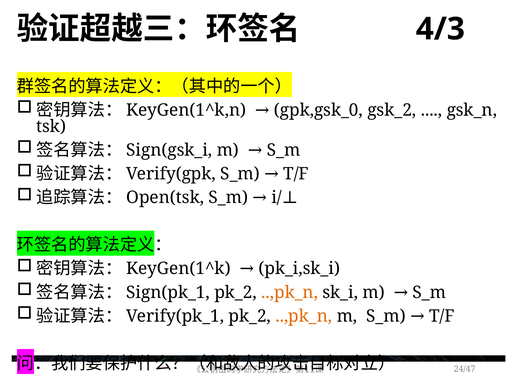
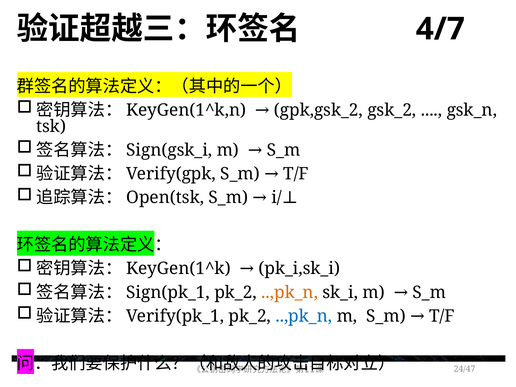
4/3: 4/3 -> 4/7 (440, 29)
gpk,gsk_0: gpk,gsk_0 -> gpk,gsk_2 (318, 110)
..,pk_n colour: orange -> blue (304, 316)
